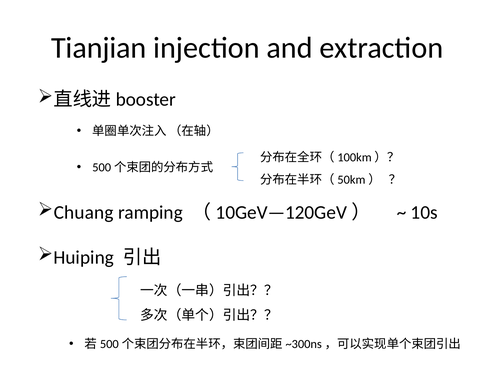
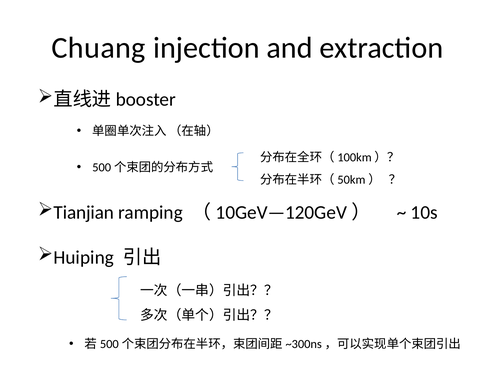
Tianjian: Tianjian -> Chuang (99, 48)
Chuang: Chuang -> Tianjian (84, 213)
